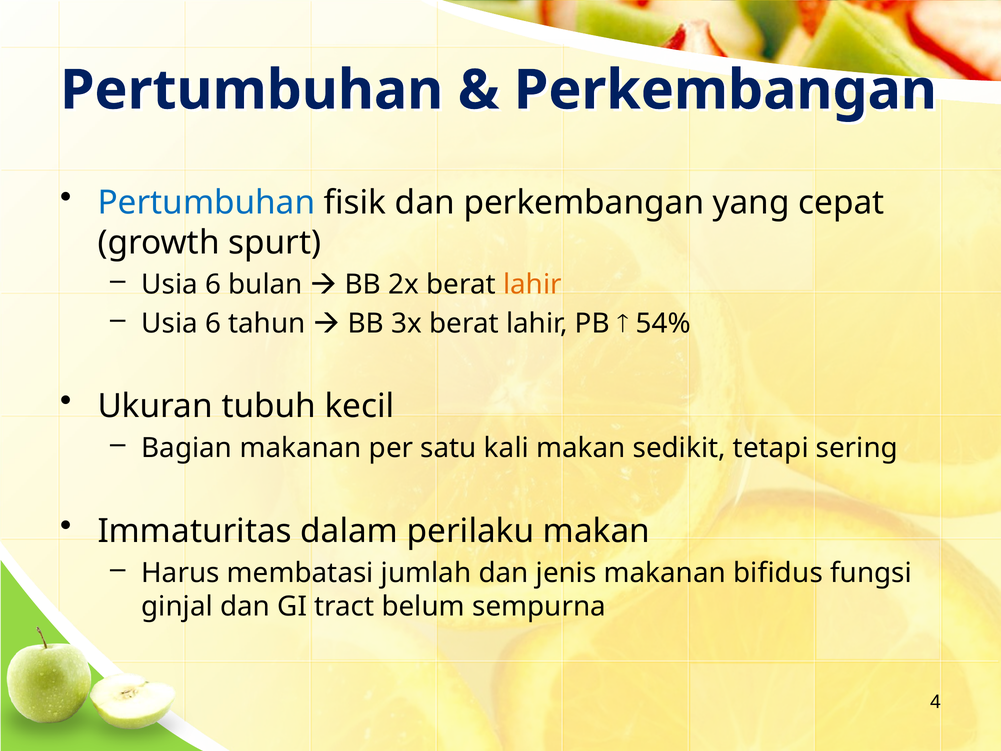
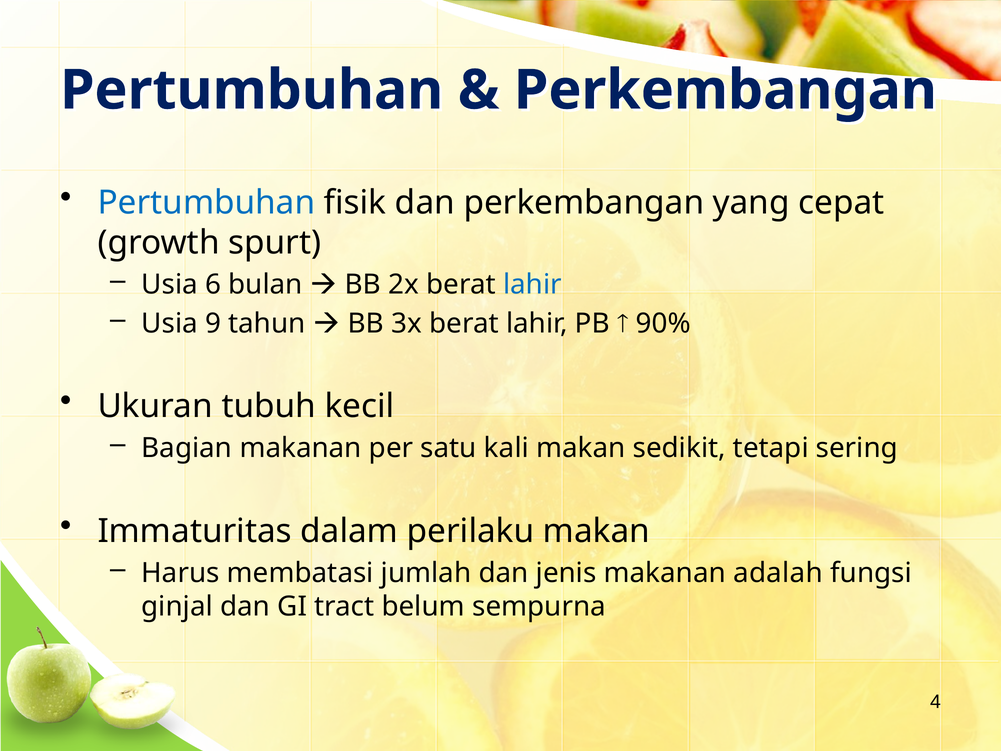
lahir colour: orange -> blue (532, 284)
6: 6 -> 9 (213, 323)
54%: 54% -> 90% (663, 323)
bifidus: bifidus -> adalah (778, 573)
